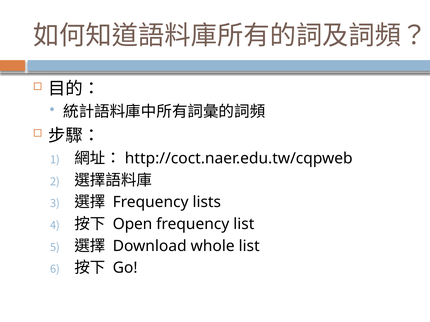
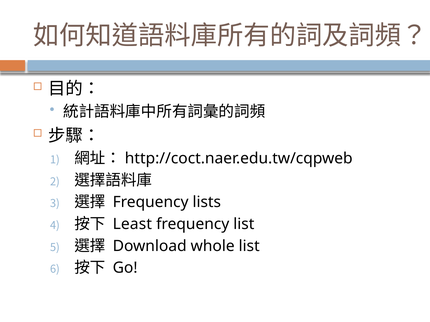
Open: Open -> Least (132, 224)
